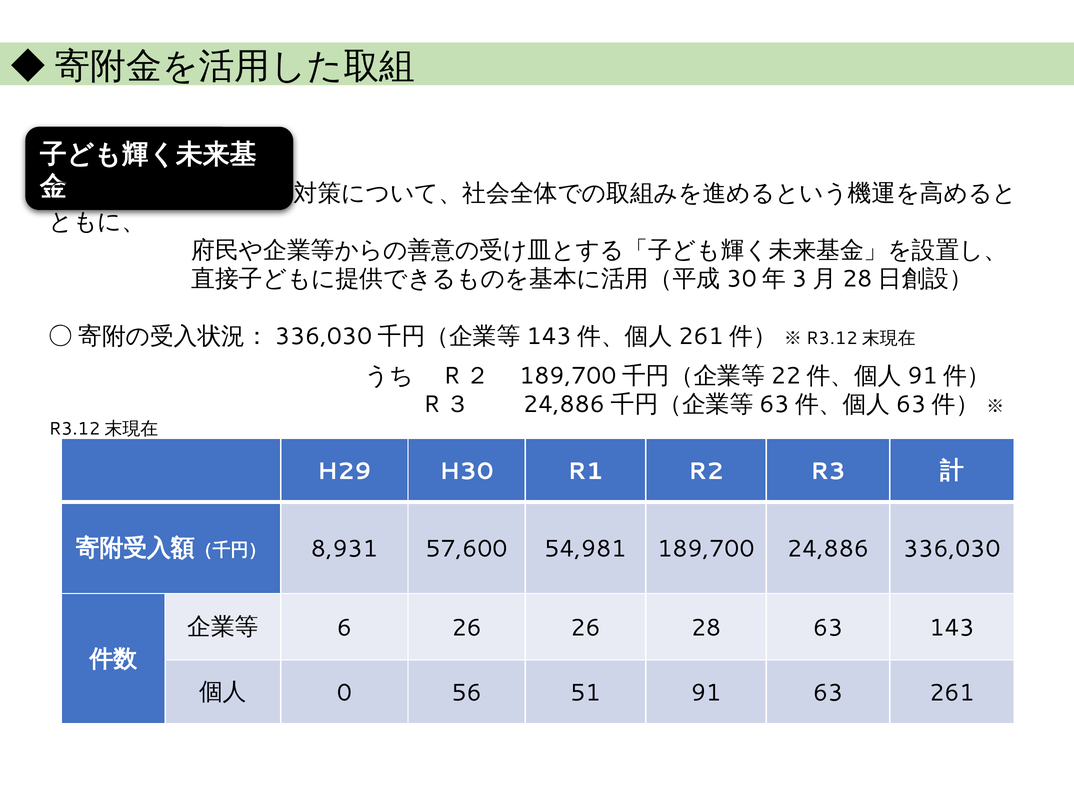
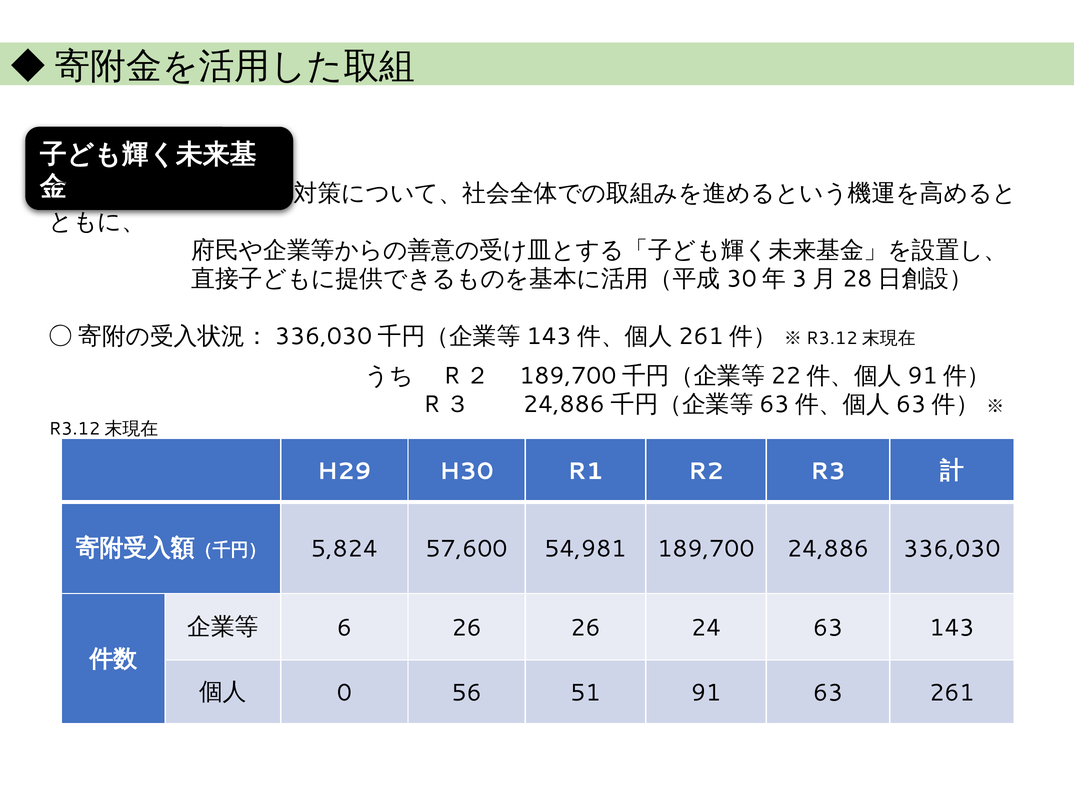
8,931: 8,931 -> 5,824 (344, 549)
28: 28 -> 24 (706, 628)
